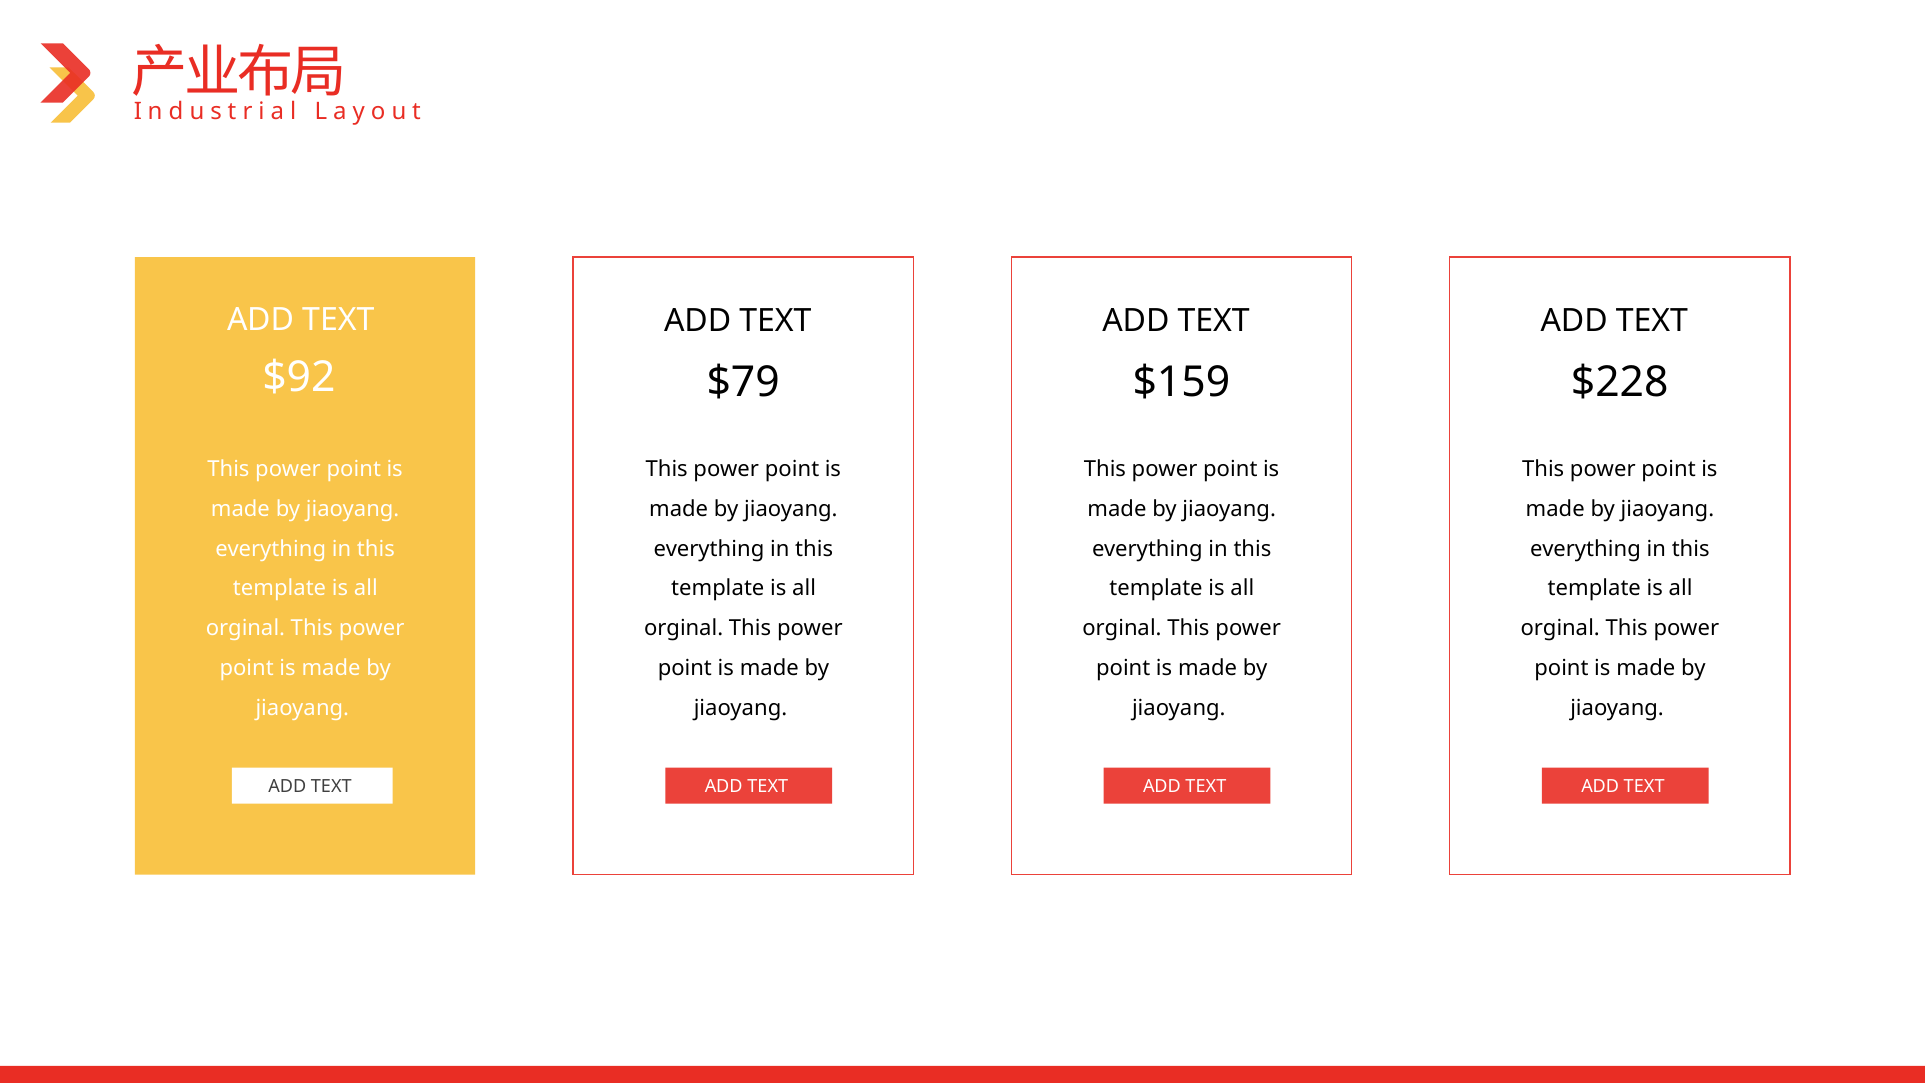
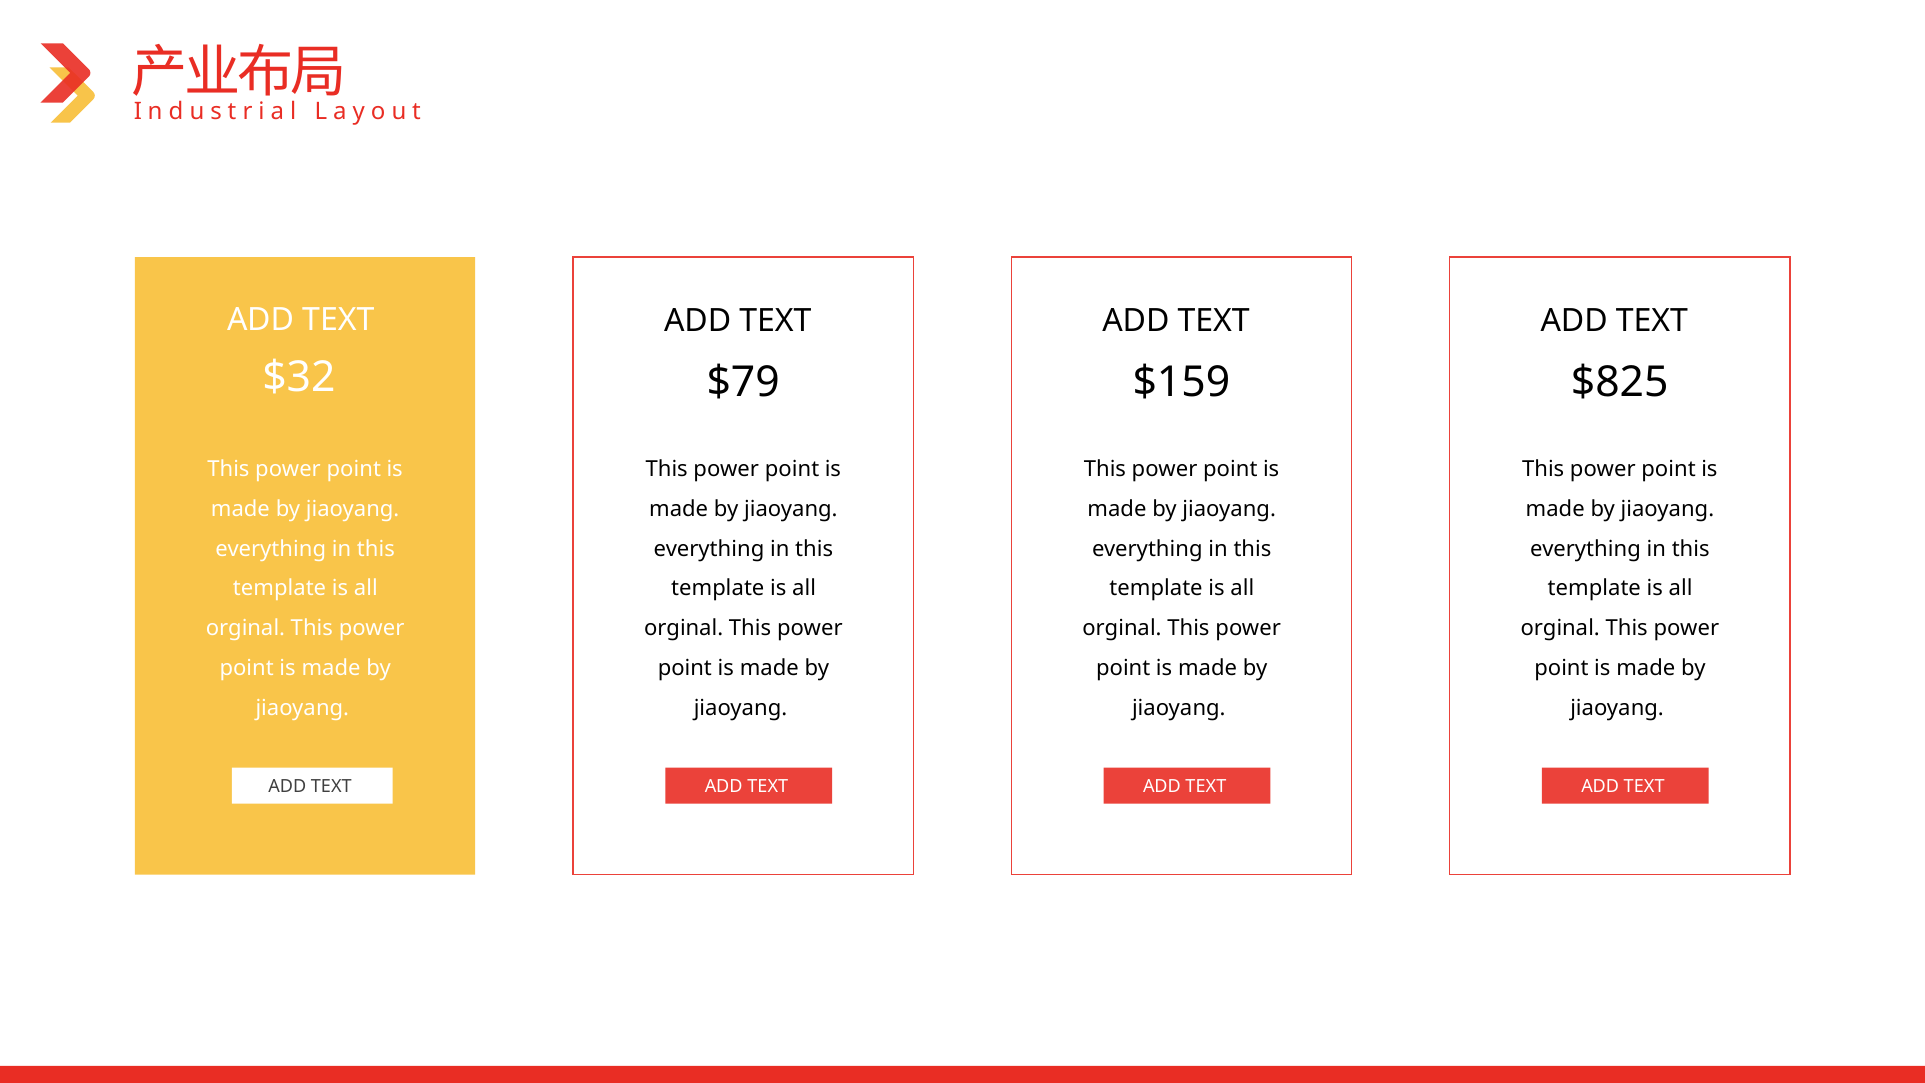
$92: $92 -> $32 (299, 378)
$228: $228 -> $825 (1620, 382)
